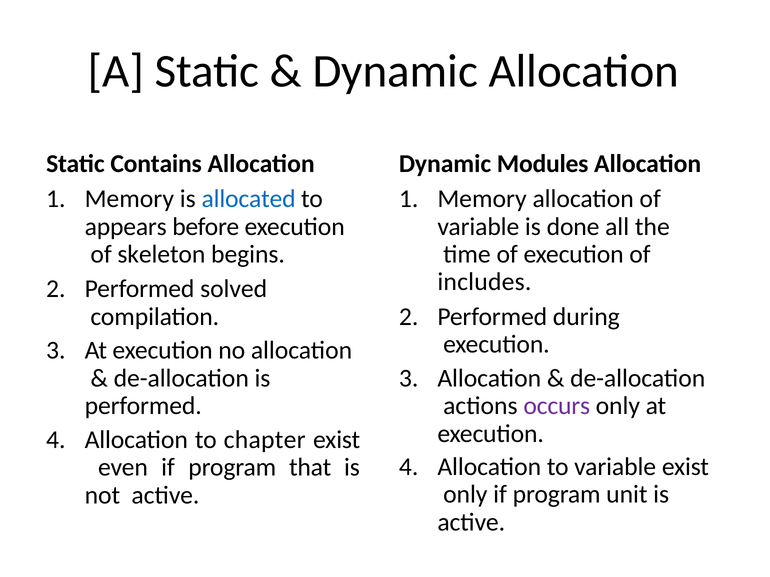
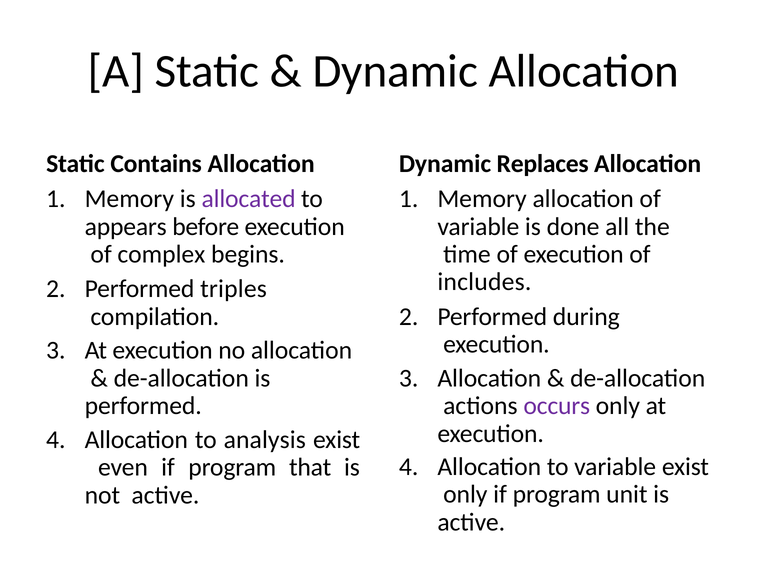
Modules: Modules -> Replaces (543, 164)
allocated colour: blue -> purple (249, 199)
skeleton: skeleton -> complex (161, 254)
solved: solved -> triples (234, 289)
chapter: chapter -> analysis (265, 440)
